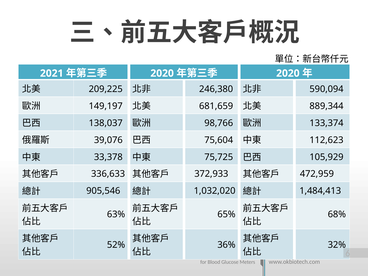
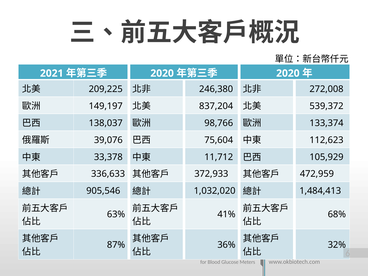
590,094: 590,094 -> 272,008 (326, 89)
681,659: 681,659 -> 837,204 (216, 106)
889,344: 889,344 -> 539,372 (326, 106)
75,725: 75,725 -> 11,712 (219, 157)
65%: 65% -> 41% (226, 214)
52%: 52% -> 87% (116, 245)
